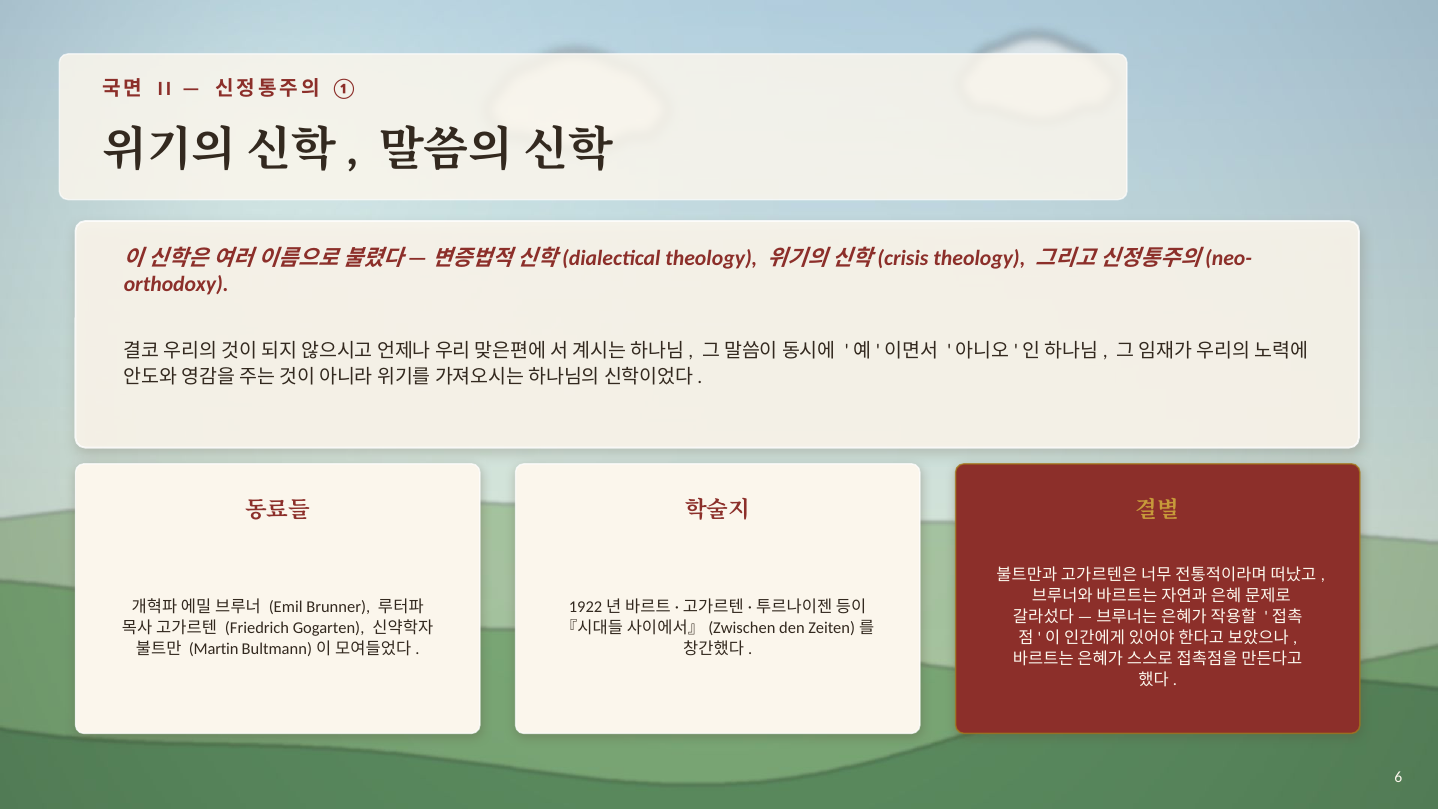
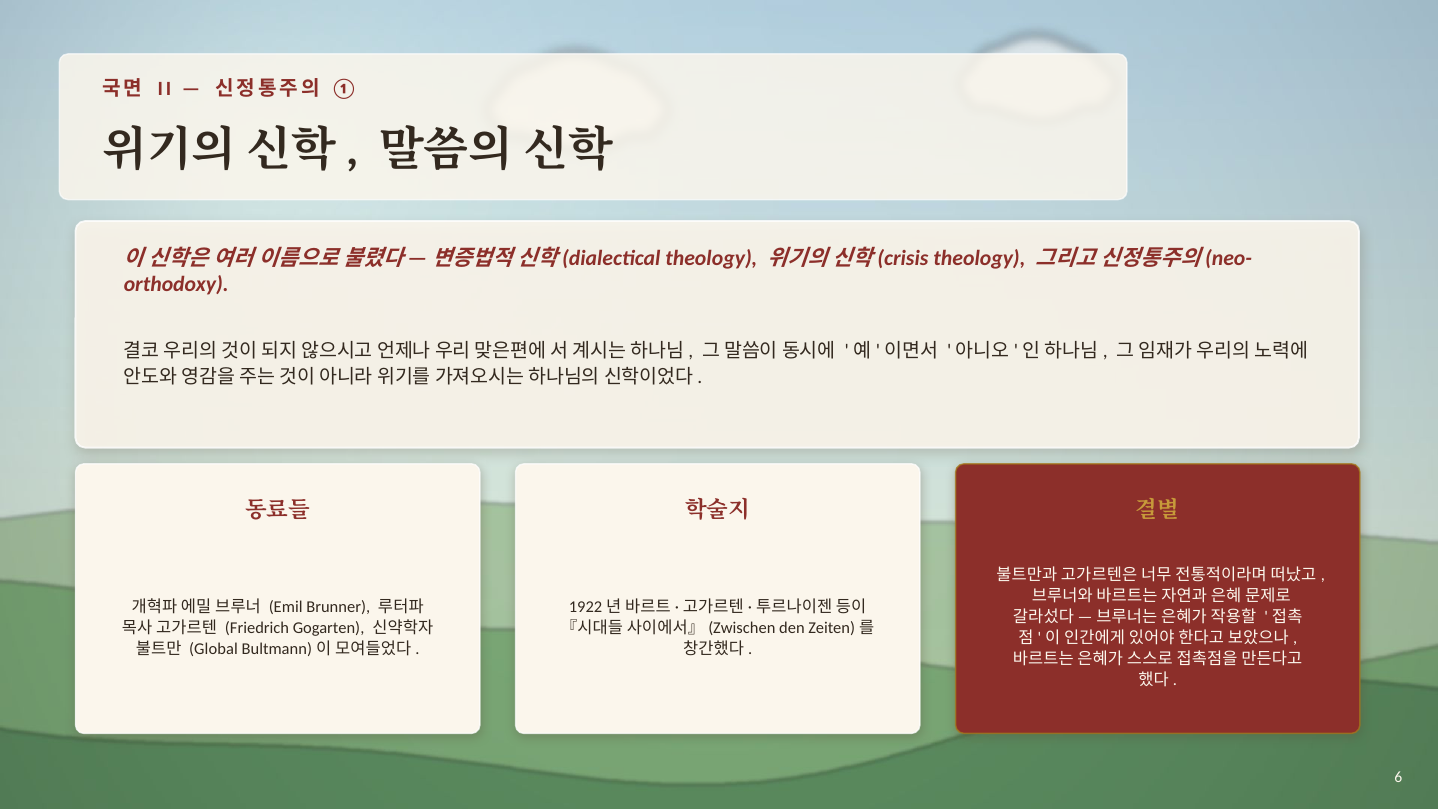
Martin: Martin -> Global (214, 649)
